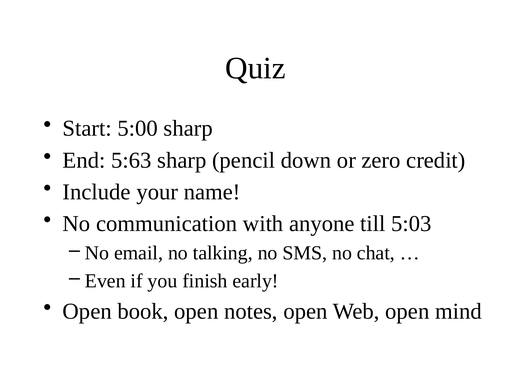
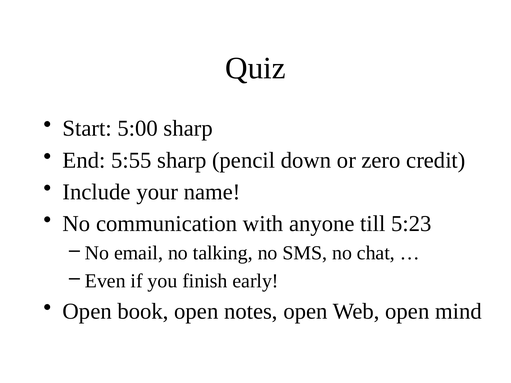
5:63: 5:63 -> 5:55 (131, 160)
5:03: 5:03 -> 5:23 (411, 224)
